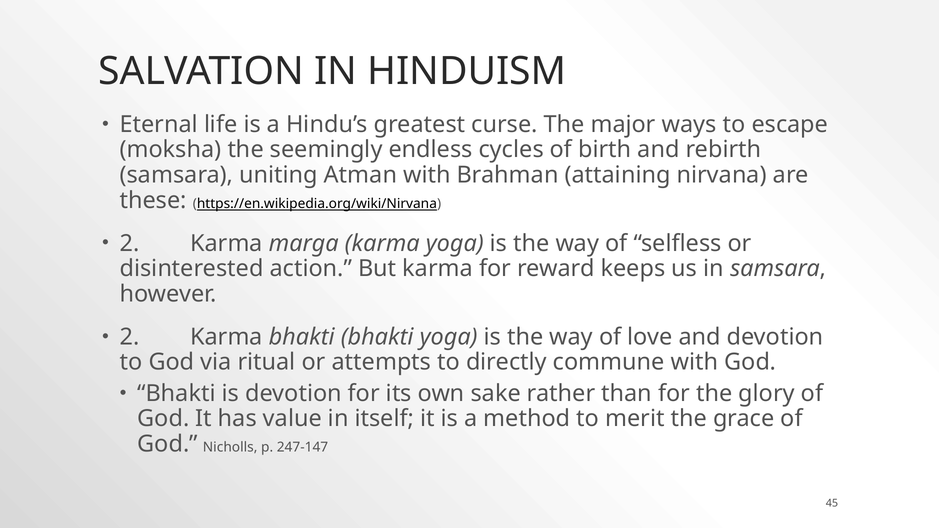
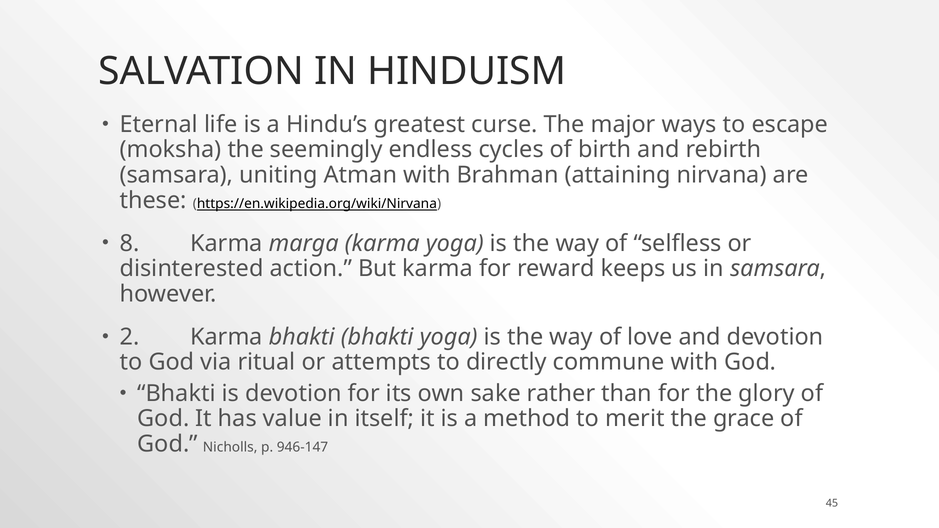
2: 2 -> 8 (130, 243)
247-147: 247-147 -> 946-147 (302, 448)
